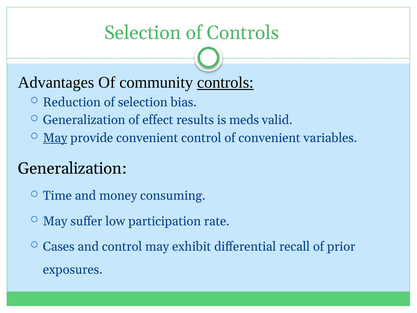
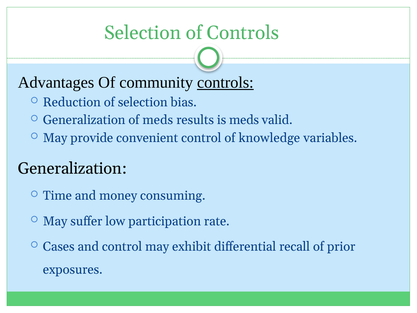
of effect: effect -> meds (158, 120)
May underline: present -> none (55, 138)
of convenient: convenient -> knowledge (269, 138)
